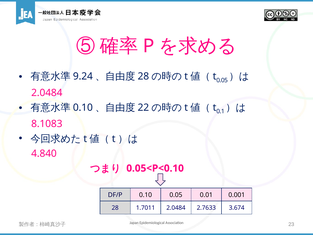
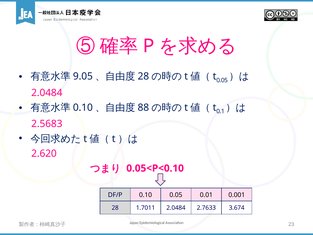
9.24: 9.24 -> 9.05 (83, 76)
22: 22 -> 88 (143, 107)
8.1083: 8.1083 -> 2.5683 (47, 124)
4.840: 4.840 -> 2.620 (44, 153)
